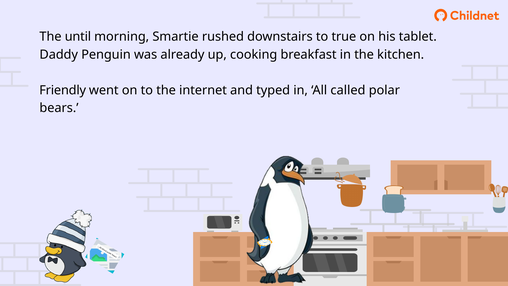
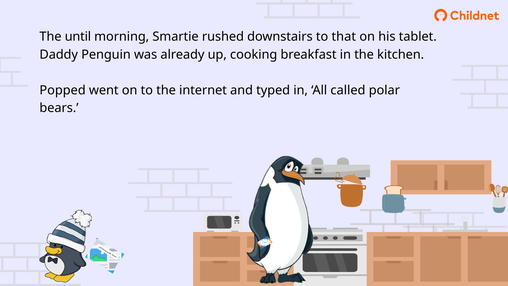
true: true -> that (344, 37)
Friendly: Friendly -> Popped (63, 90)
